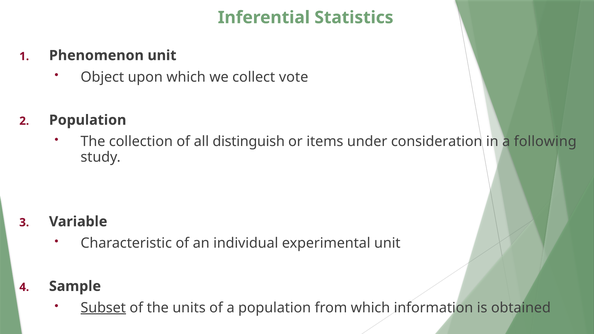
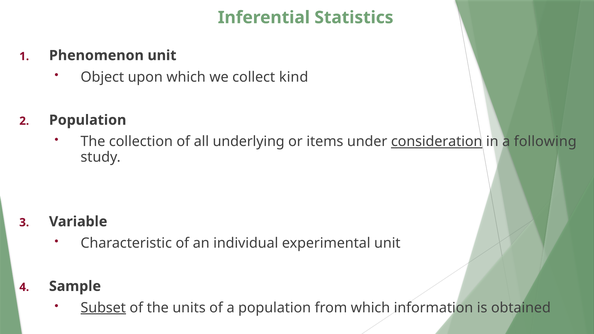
vote: vote -> kind (294, 77)
distinguish: distinguish -> underlying (249, 142)
consideration underline: none -> present (437, 142)
